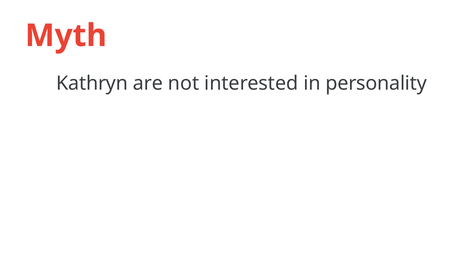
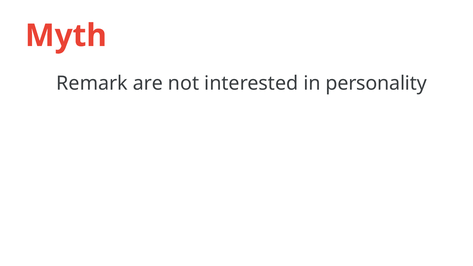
Kathryn: Kathryn -> Remark (92, 83)
